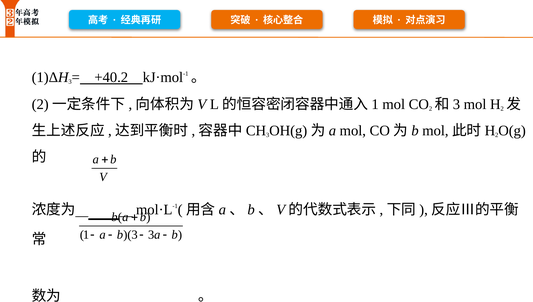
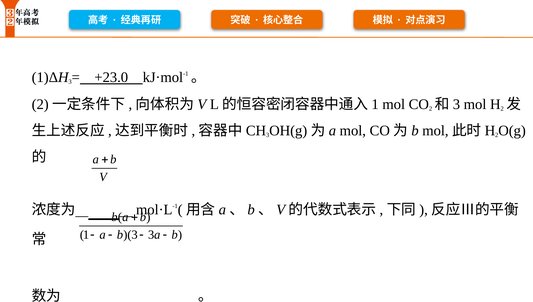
+40.2: +40.2 -> +23.0 (111, 77)
